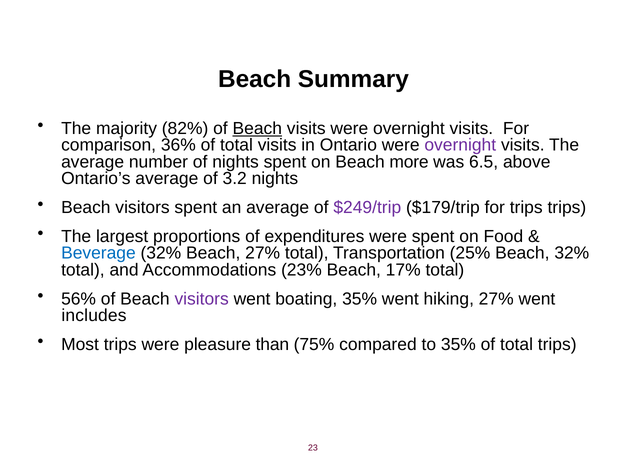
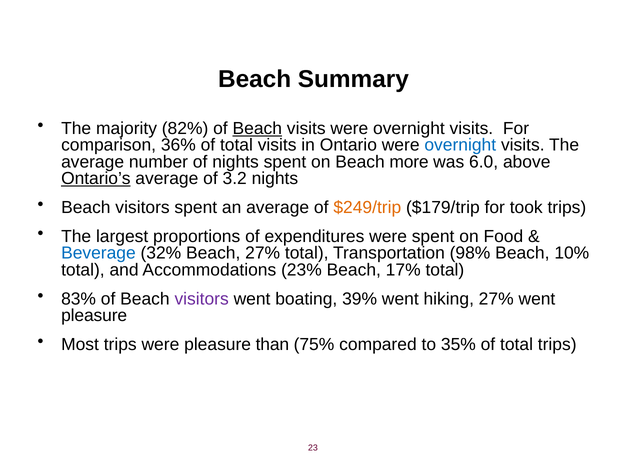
overnight colour: purple -> blue (460, 145)
6.5: 6.5 -> 6.0 (484, 162)
Ontario’s underline: none -> present (96, 179)
$249/trip colour: purple -> orange (367, 208)
for trips: trips -> took (526, 208)
25%: 25% -> 98% (470, 253)
Beach 32%: 32% -> 10% (572, 253)
56%: 56% -> 83% (79, 299)
boating 35%: 35% -> 39% (360, 299)
includes: includes -> pleasure (94, 316)
